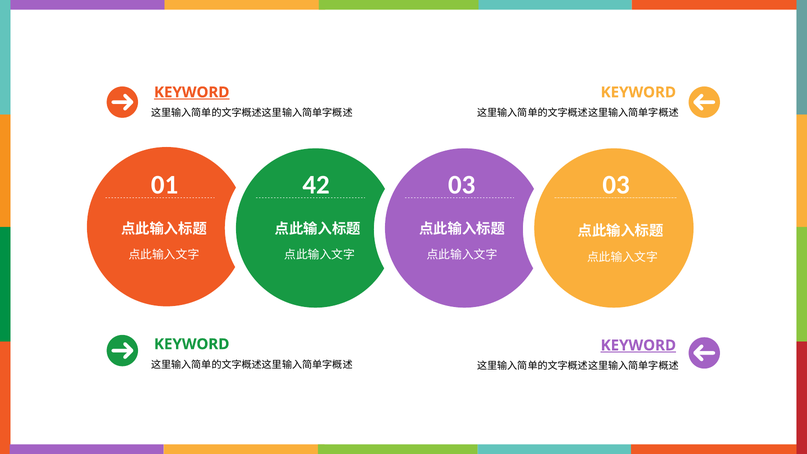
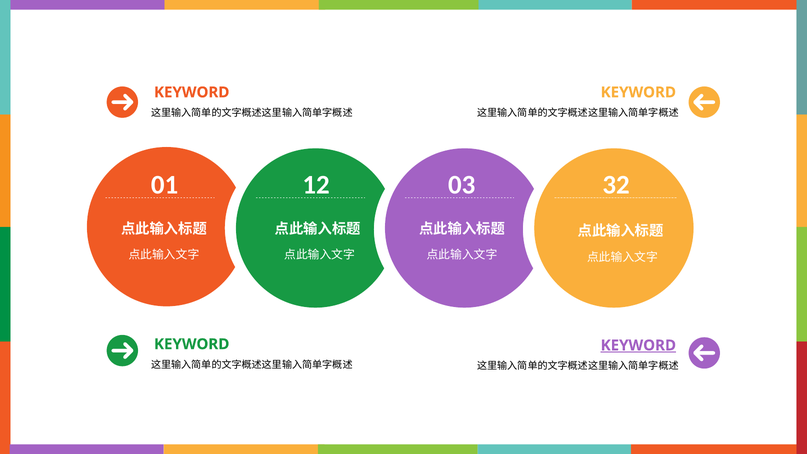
KEYWORD underline: present -> none (192, 92)
42: 42 -> 12 (316, 185)
03 03: 03 -> 32 (616, 185)
